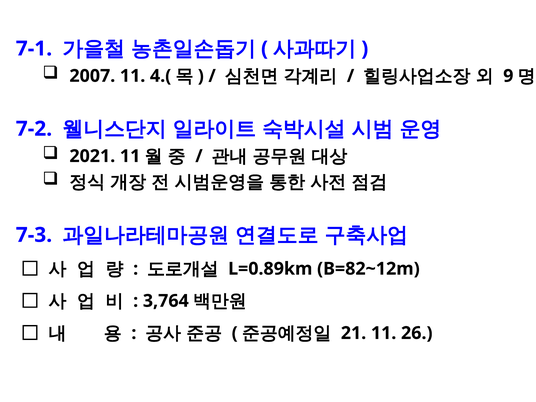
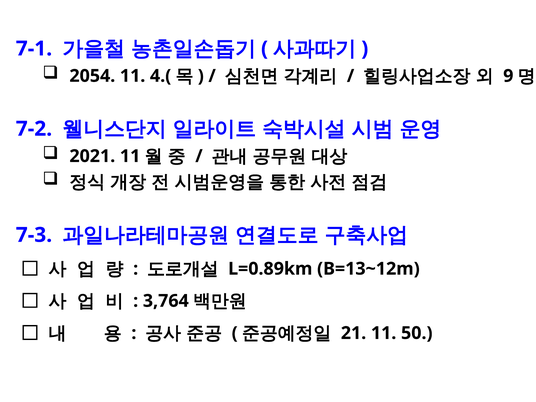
2007: 2007 -> 2054 (92, 76)
B=82~12m: B=82~12m -> B=13~12m (368, 269)
26: 26 -> 50 (417, 333)
